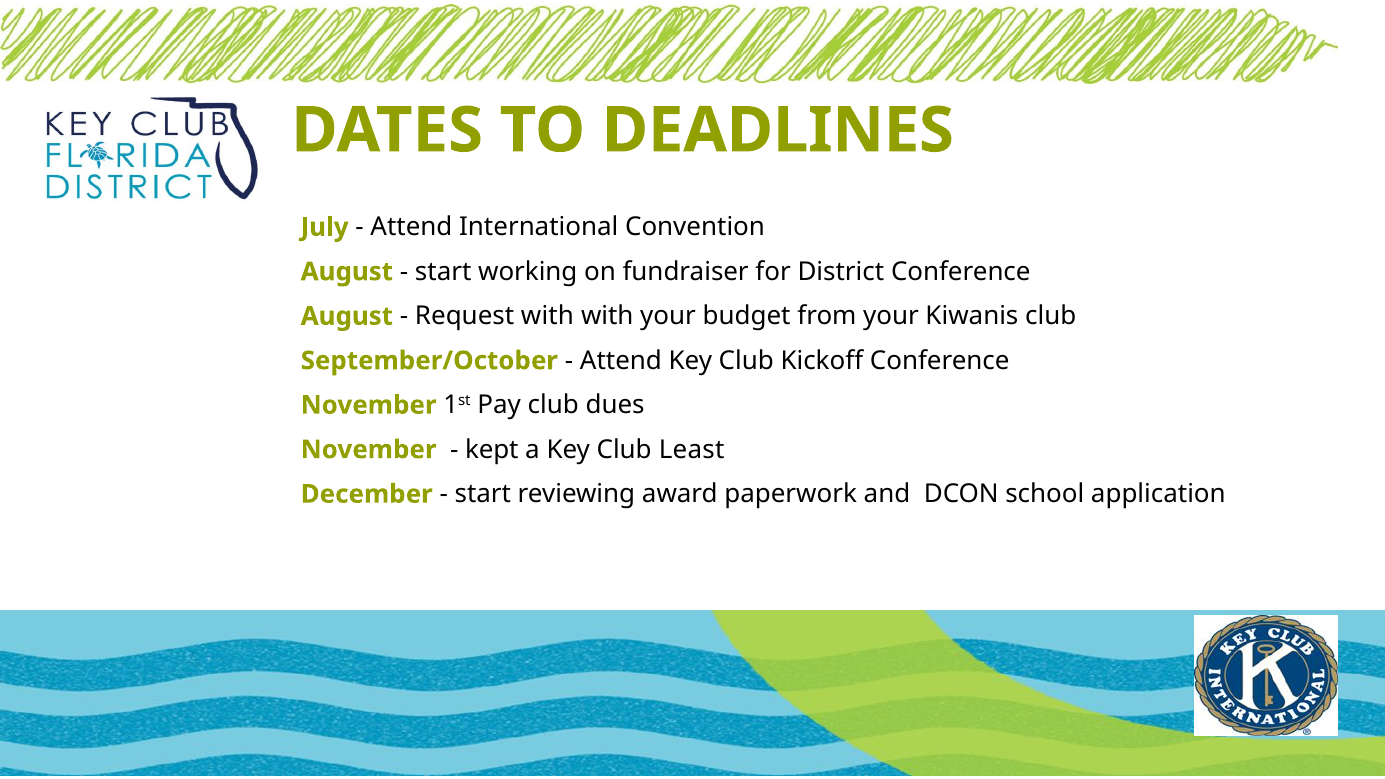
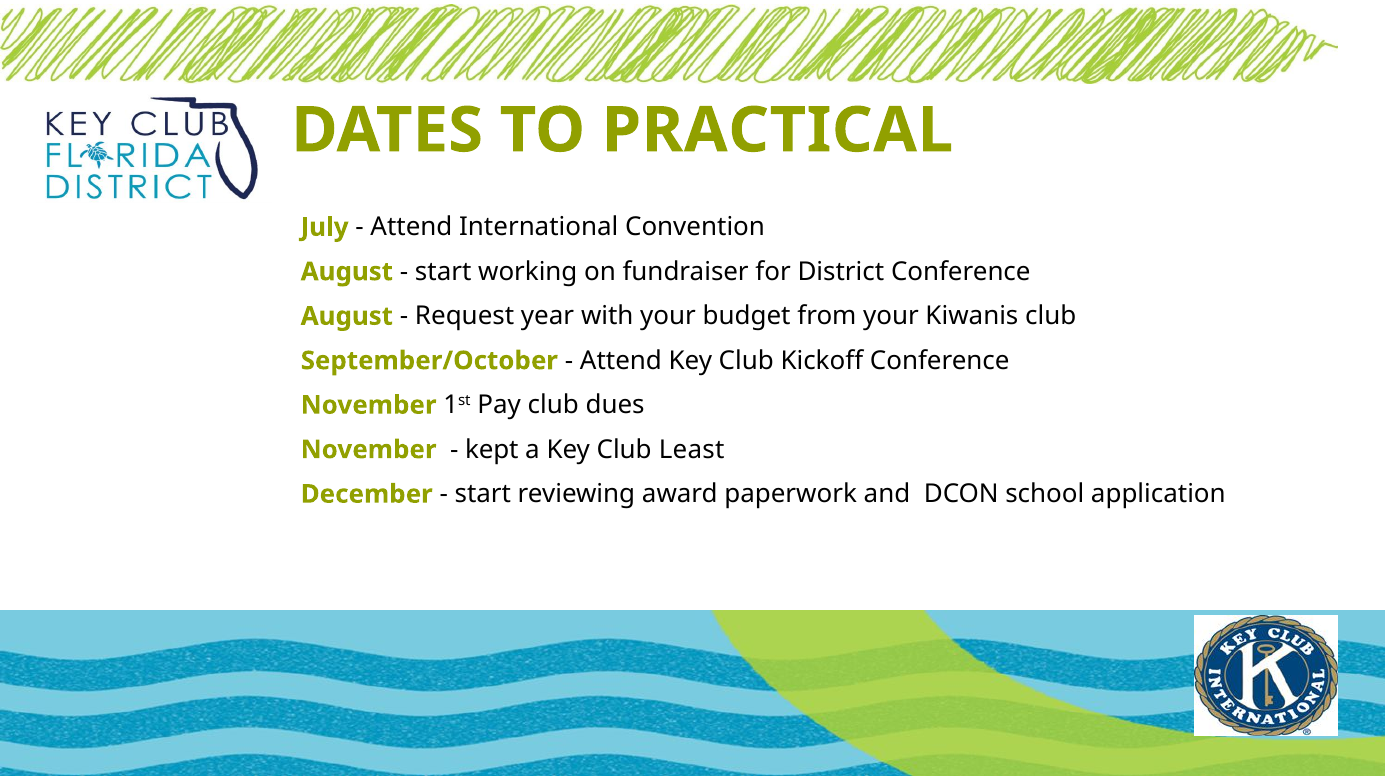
DEADLINES: DEADLINES -> PRACTICAL (777, 131)
Request with: with -> year (548, 316)
